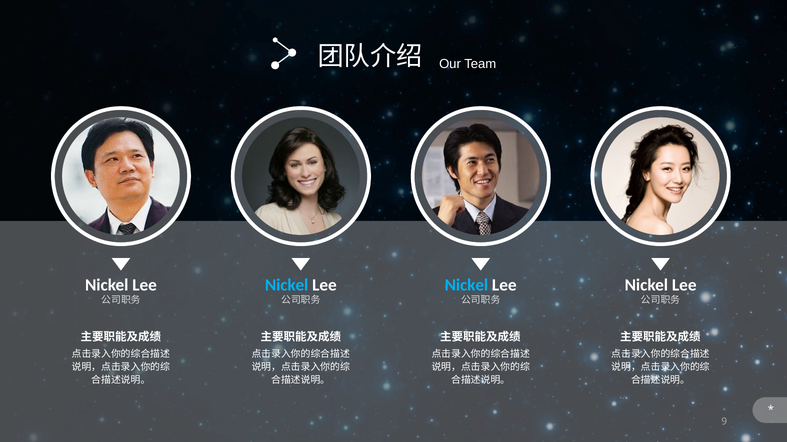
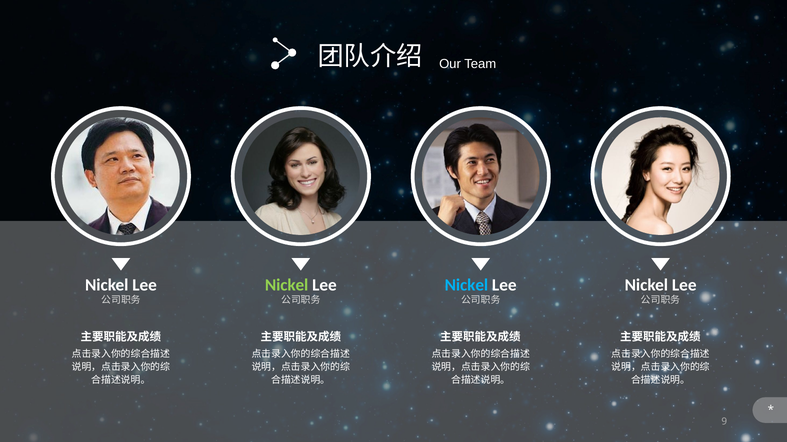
Nickel colour: light blue -> light green (287, 285)
